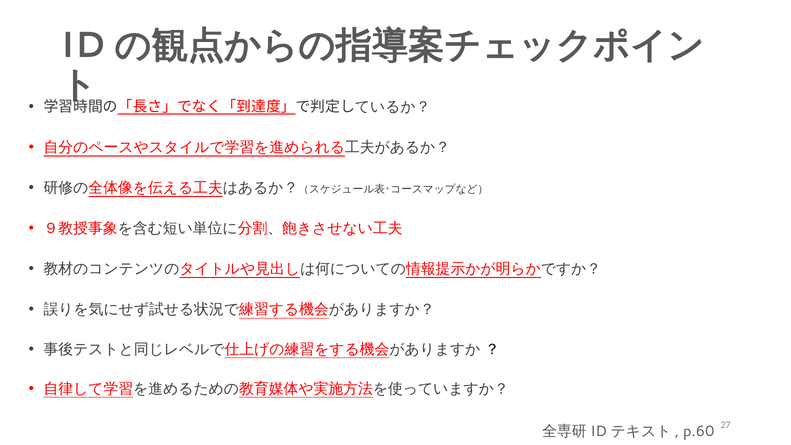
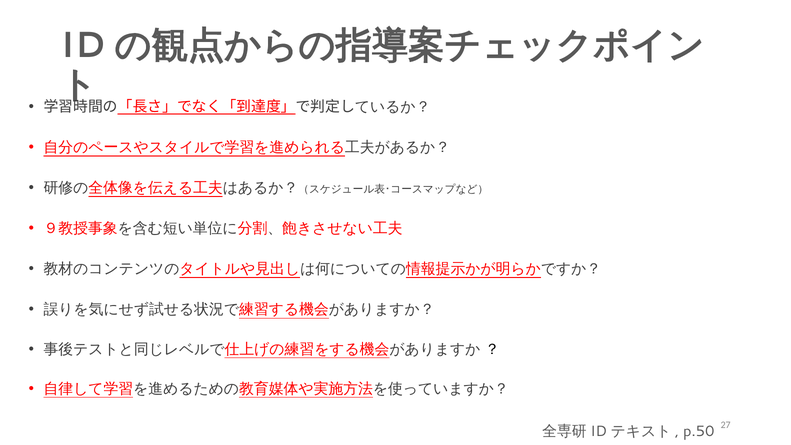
p.60: p.60 -> p.50 (699, 431)
